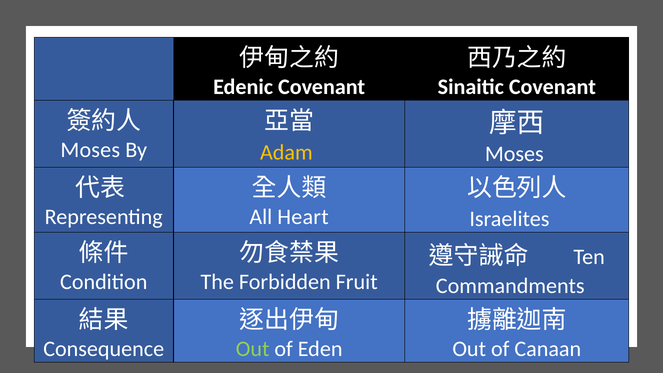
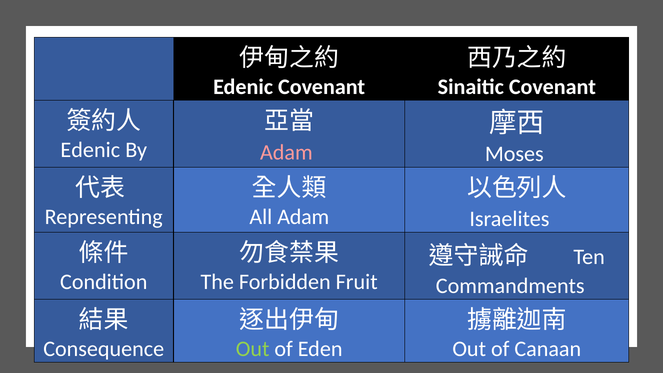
Moses: Moses -> Edenic (90, 150)
Adam colour: yellow -> pink (286, 153)
All Heart: Heart -> Adam (303, 217)
